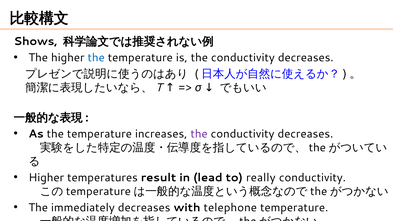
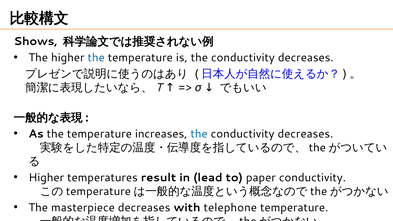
the colour: purple -> blue (199, 134)
really: really -> paper (261, 178)
immediately: immediately -> masterpiece (83, 208)
